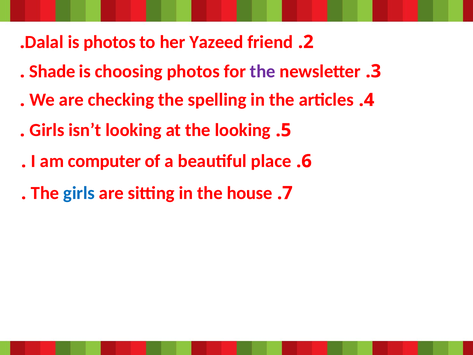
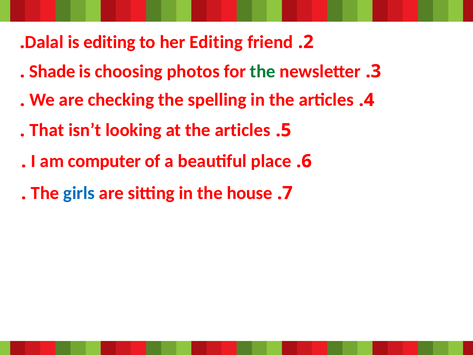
is photos: photos -> editing (110, 42)
her Yazeed: Yazeed -> Editing (216, 42)
the colour: purple -> green (263, 71)
Girls: Girls -> That (47, 130)
at the looking: looking -> articles (243, 130)
